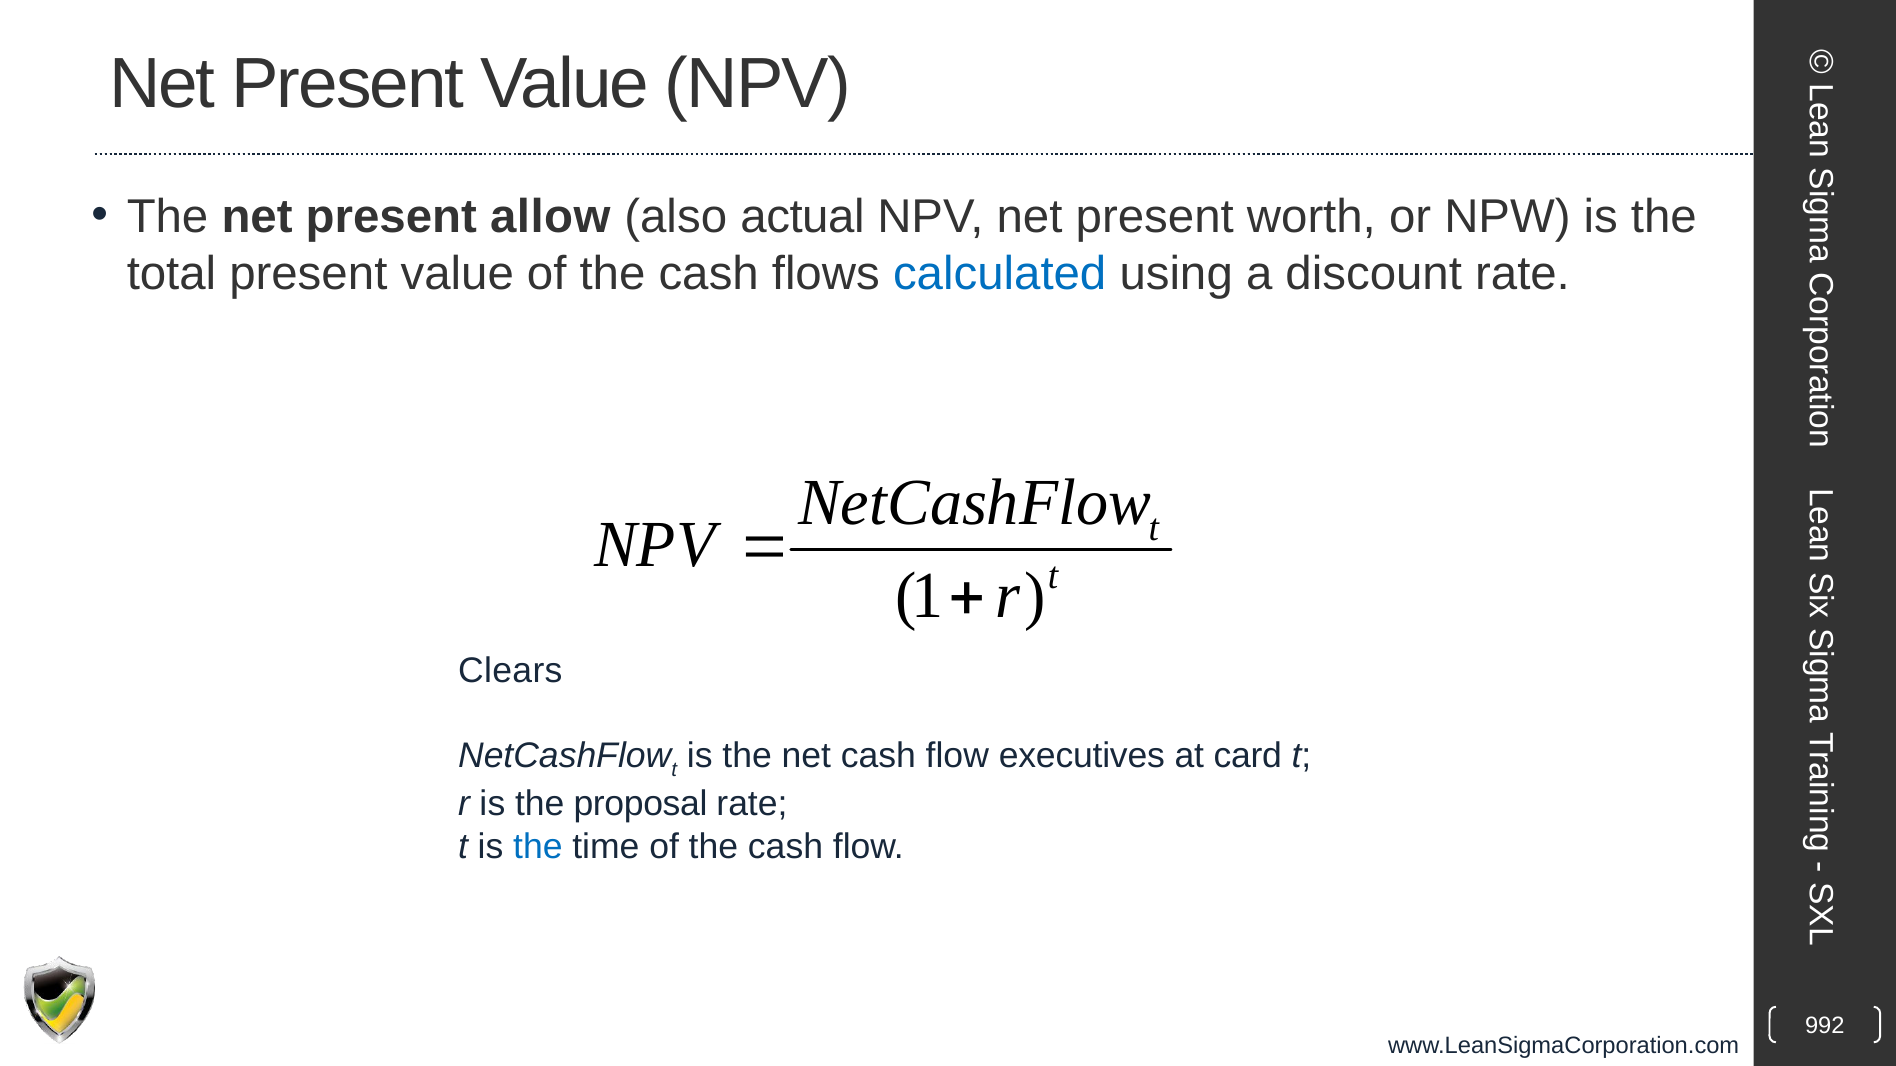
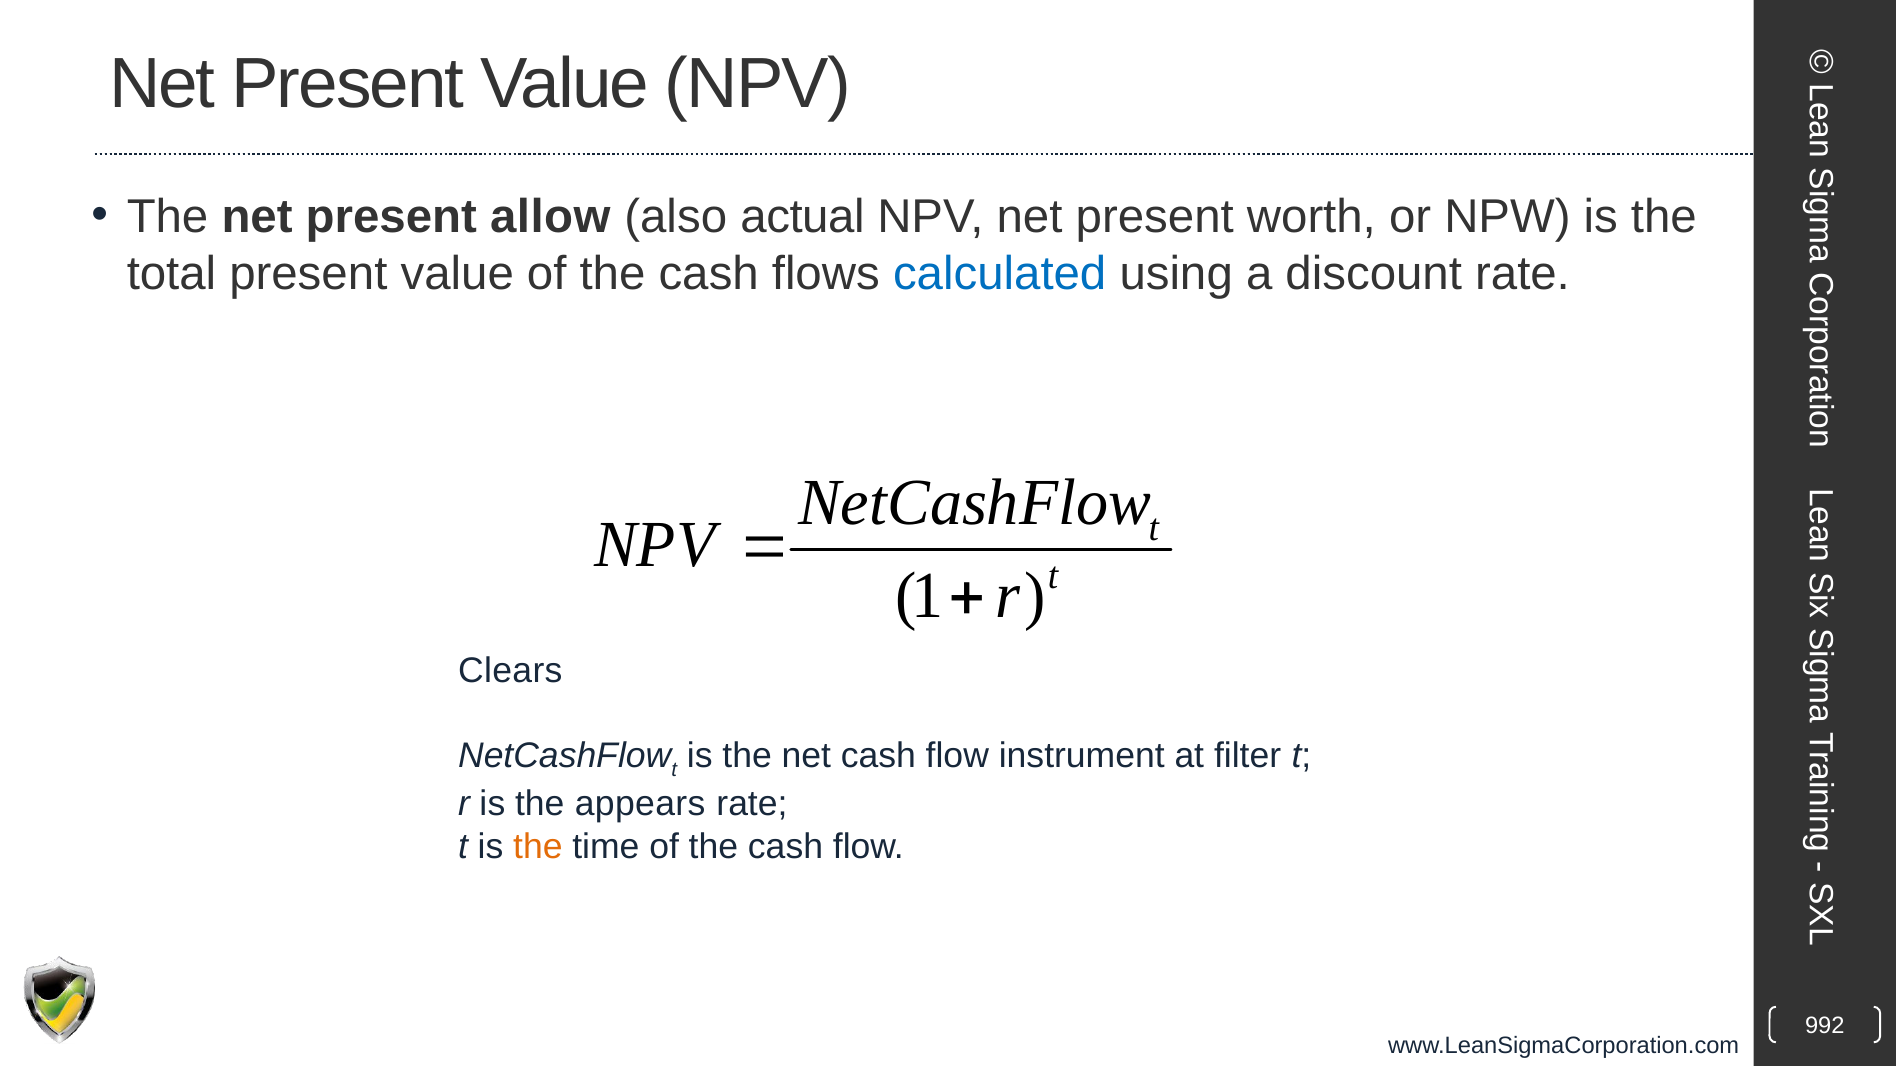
executives: executives -> instrument (1082, 756)
card: card -> filter (1248, 756)
proposal: proposal -> appears (640, 804)
the colour: blue -> orange (538, 847)
